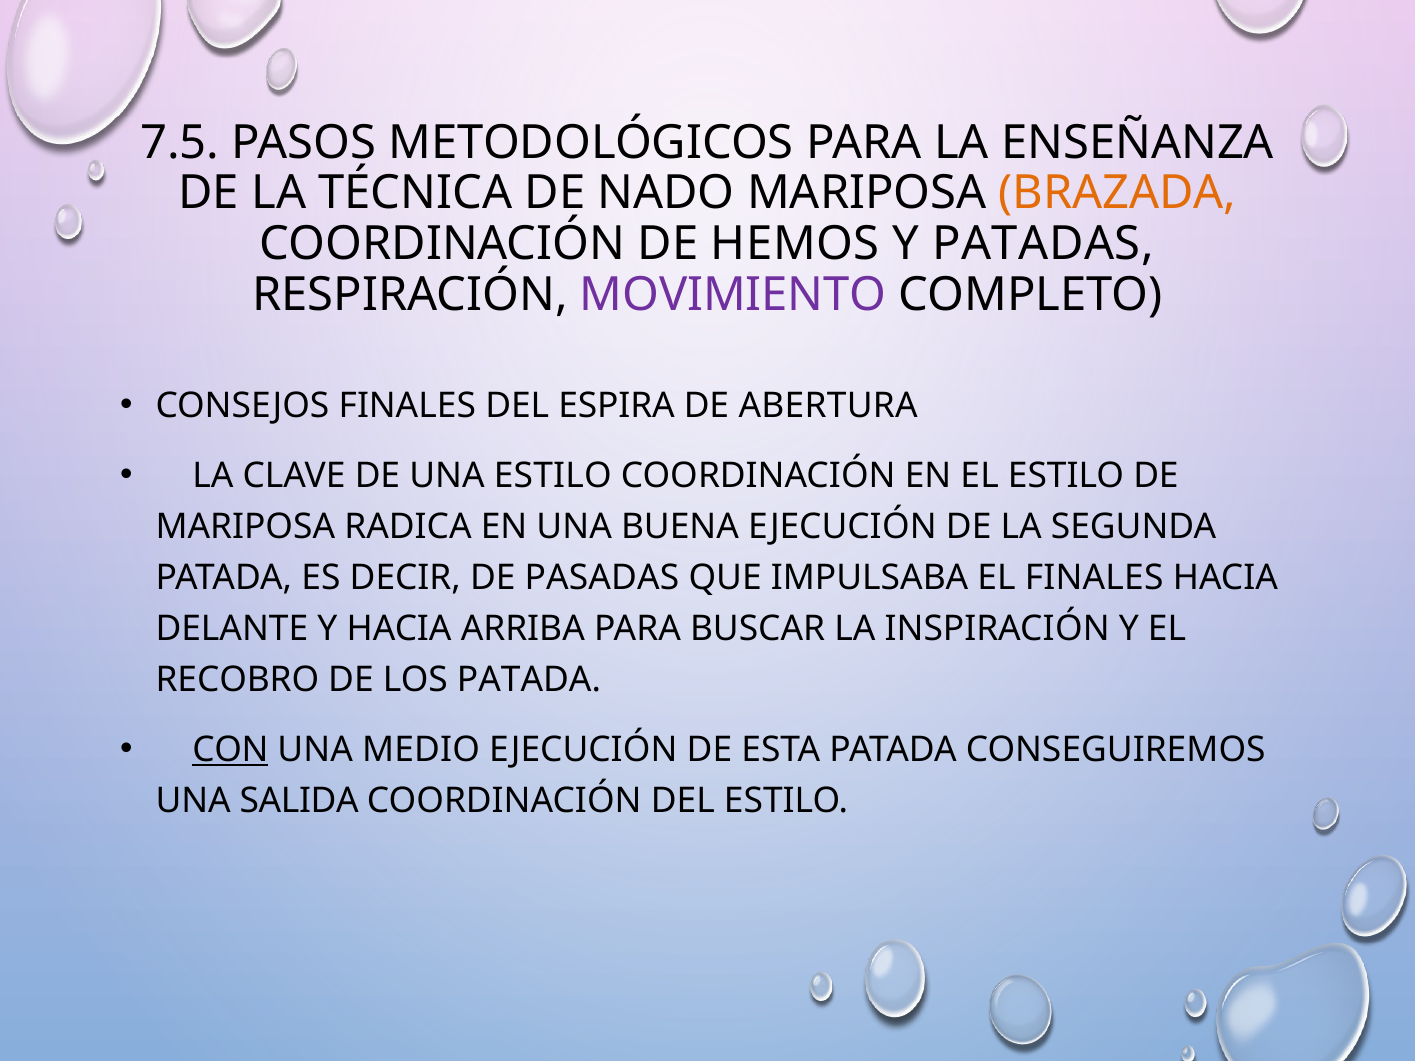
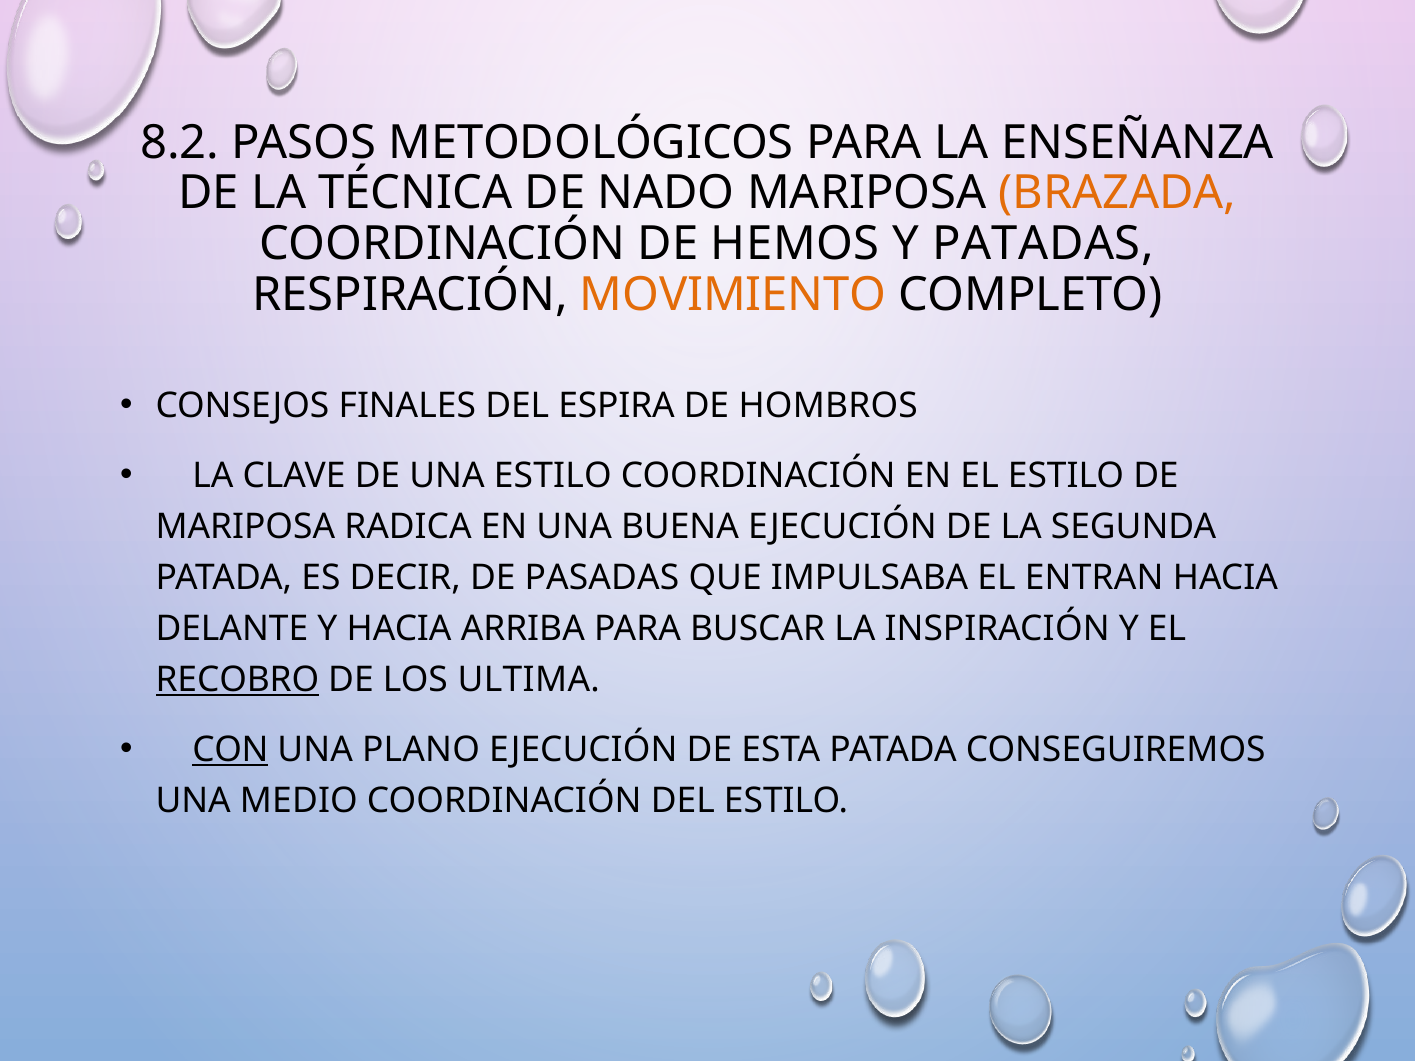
7.5: 7.5 -> 8.2 (180, 143)
MOVIMIENTO colour: purple -> orange (733, 295)
ABERTURA: ABERTURA -> HOMBROS (828, 406)
EL FINALES: FINALES -> ENTRAN (1094, 578)
RECOBRO underline: none -> present (237, 680)
LOS PATADA: PATADA -> ULTIMA (529, 680)
MEDIO: MEDIO -> PLANO (421, 750)
SALIDA: SALIDA -> MEDIO (299, 801)
